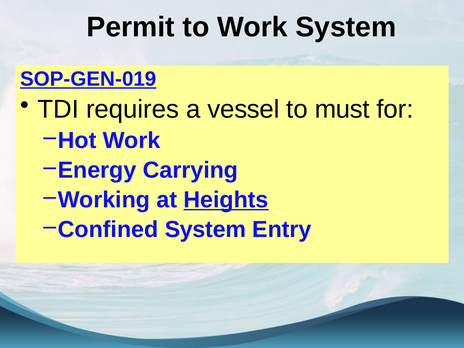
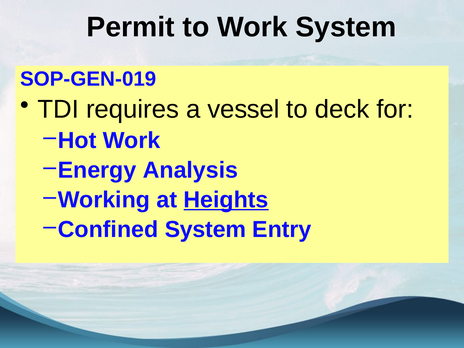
SOP-GEN-019 underline: present -> none (88, 79)
must: must -> deck (342, 109)
Carrying: Carrying -> Analysis (190, 170)
